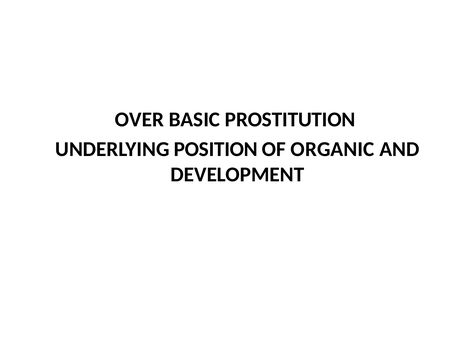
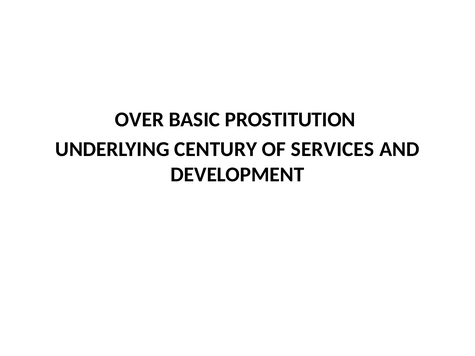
POSITION: POSITION -> CENTURY (216, 149)
ORGANIC: ORGANIC -> SERVICES (333, 149)
